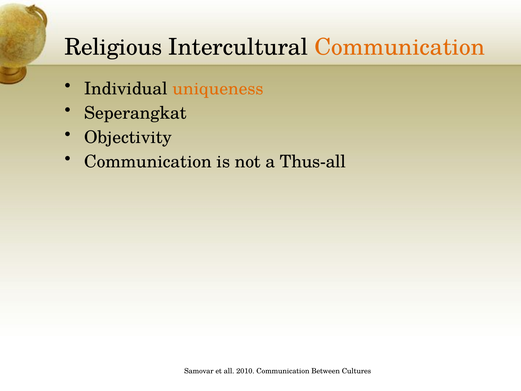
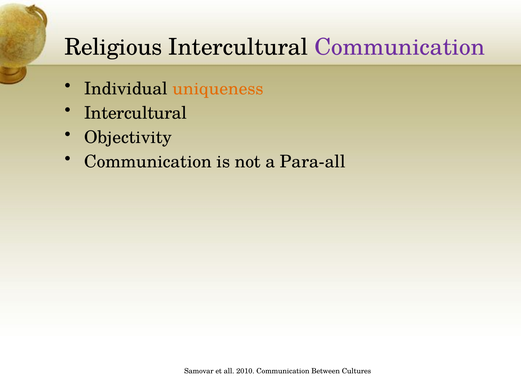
Communication colour: orange -> purple (400, 47)
Seperangkat: Seperangkat -> Intercultural (135, 113)
Thus-all: Thus-all -> Para-all (313, 162)
